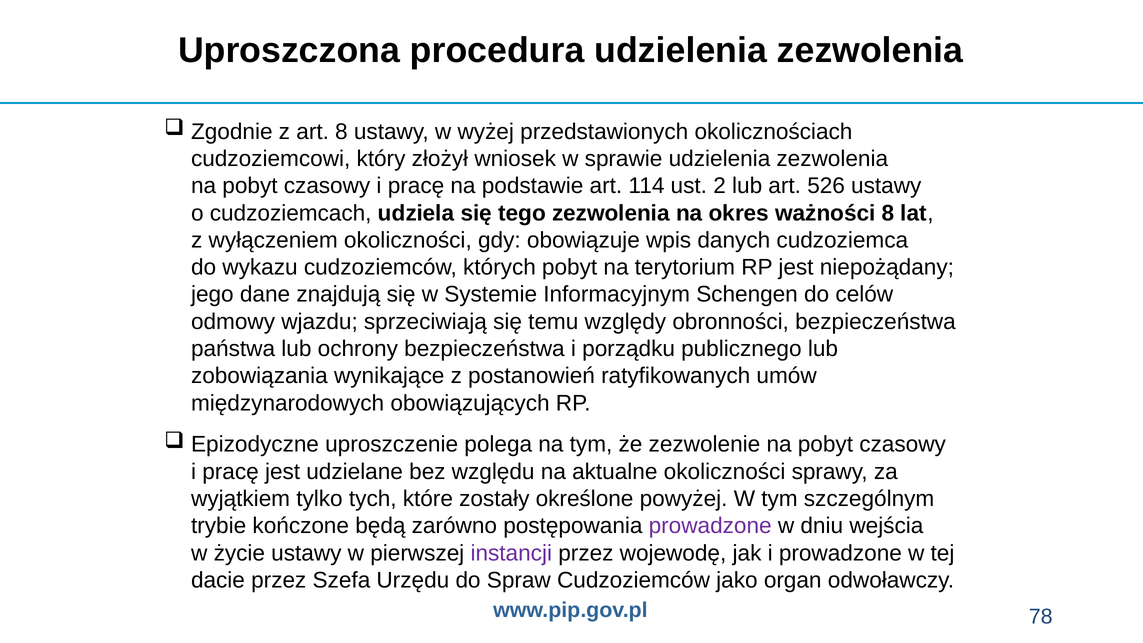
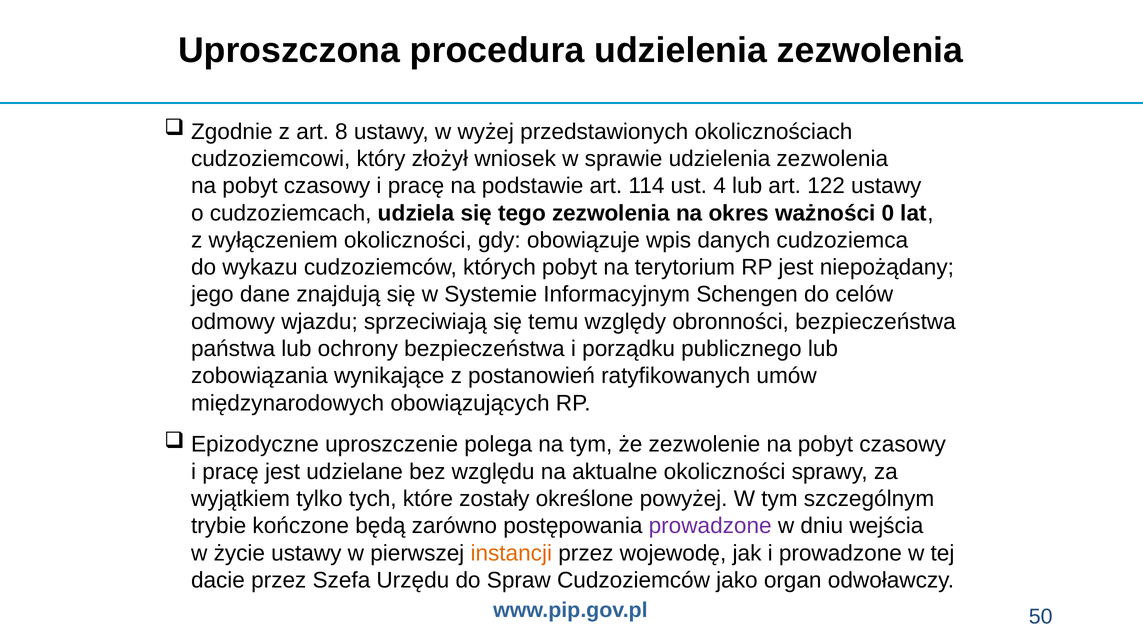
2: 2 -> 4 (720, 186)
526: 526 -> 122 (826, 186)
ważności 8: 8 -> 0 (888, 213)
instancji colour: purple -> orange (511, 553)
78: 78 -> 50 (1041, 616)
